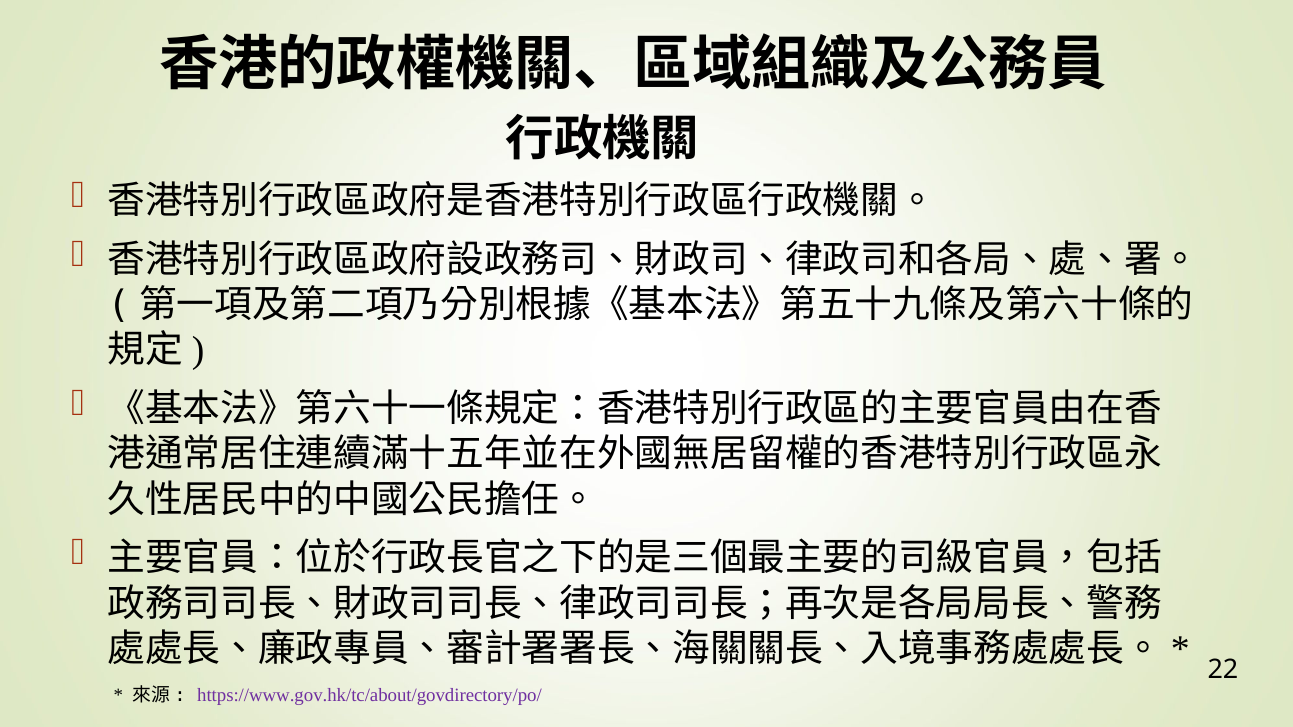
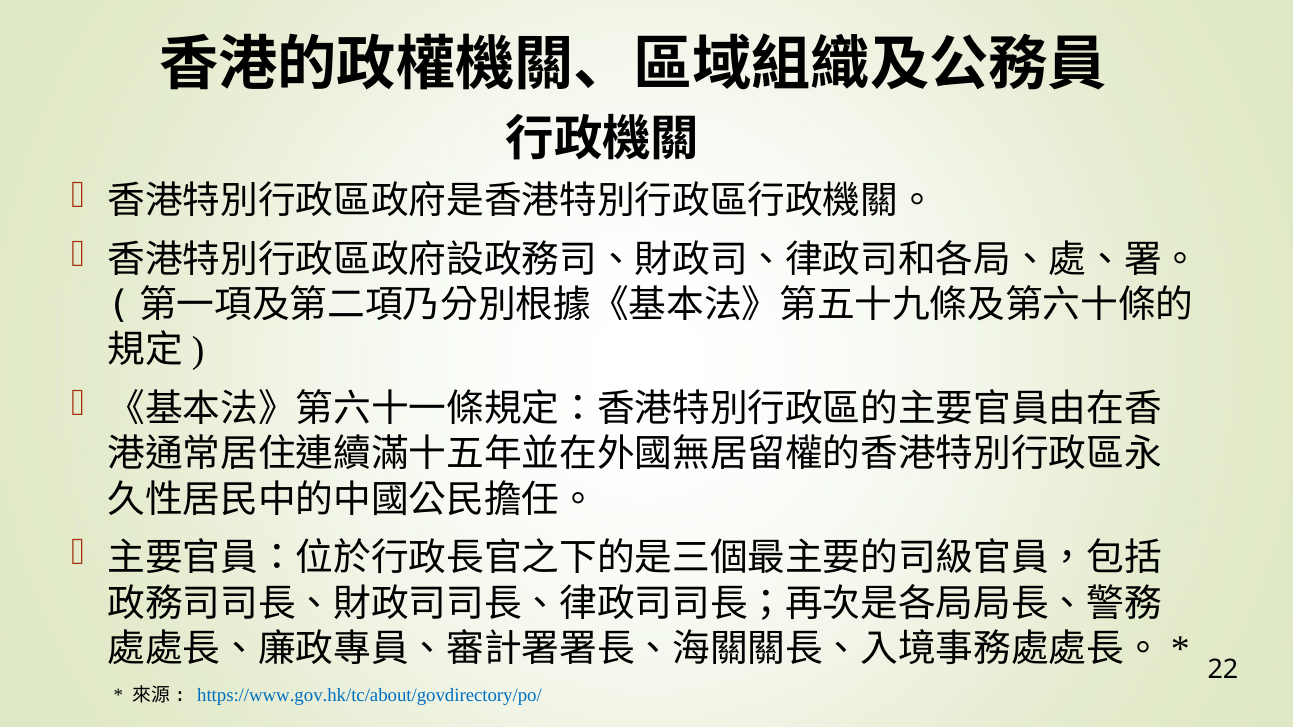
https://www.gov.hk/tc/about/govdirectory/po/ colour: purple -> blue (369, 695)
